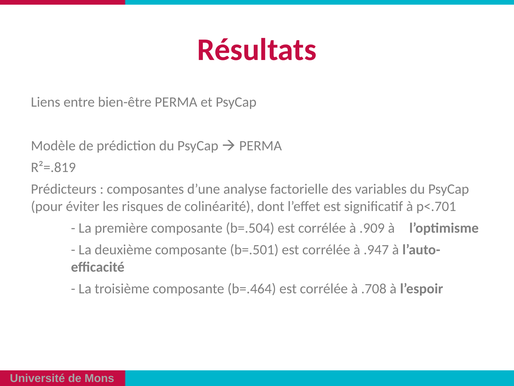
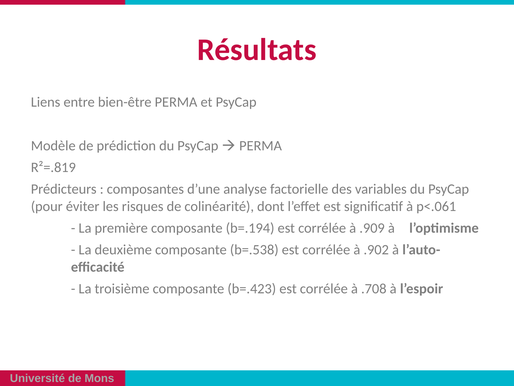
p<.701: p<.701 -> p<.061 (436, 206)
b=.504: b=.504 -> b=.194 (250, 228)
b=.501: b=.501 -> b=.538 (254, 250)
.947: .947 -> .902 (376, 250)
b=.464: b=.464 -> b=.423 (252, 288)
